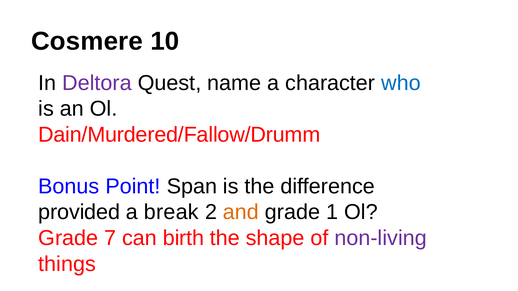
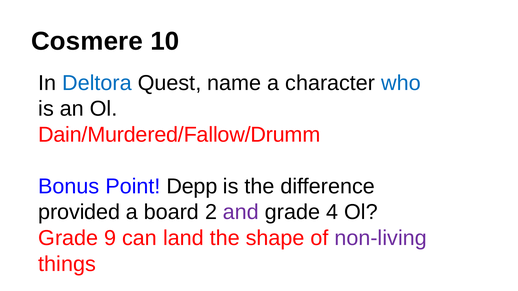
Deltora colour: purple -> blue (97, 83)
Span: Span -> Depp (192, 187)
break: break -> board (171, 212)
and colour: orange -> purple (241, 212)
1: 1 -> 4 (332, 212)
7: 7 -> 9 (110, 238)
birth: birth -> land (183, 238)
